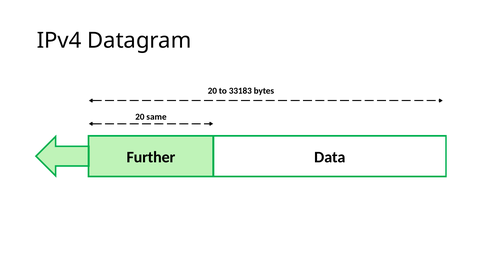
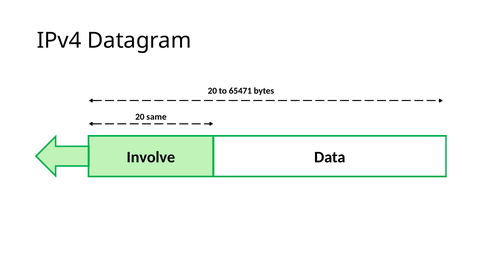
33183: 33183 -> 65471 (240, 91)
Further: Further -> Involve (151, 157)
